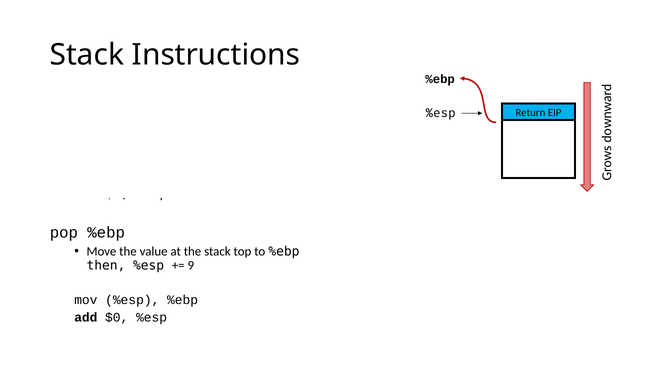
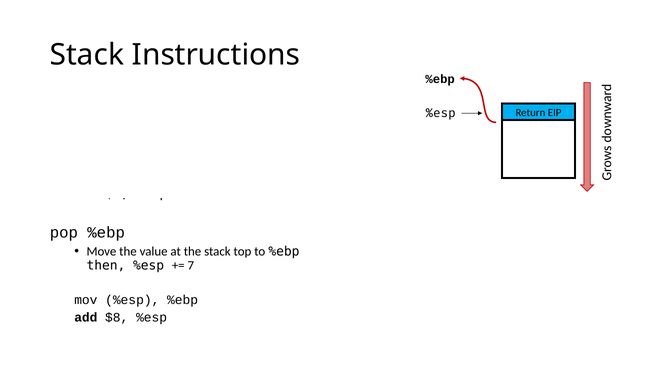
9: 9 -> 7 (191, 266)
$0: $0 -> $8 (117, 318)
